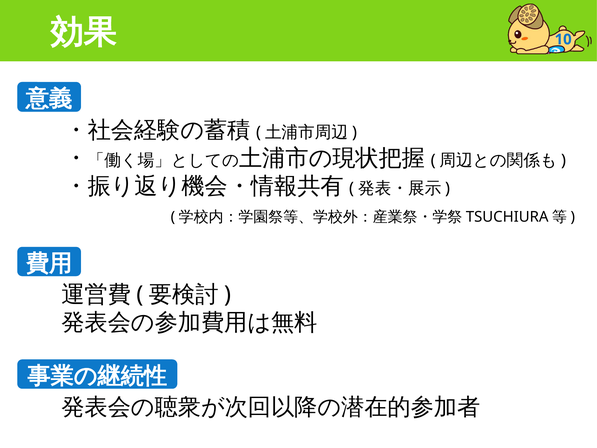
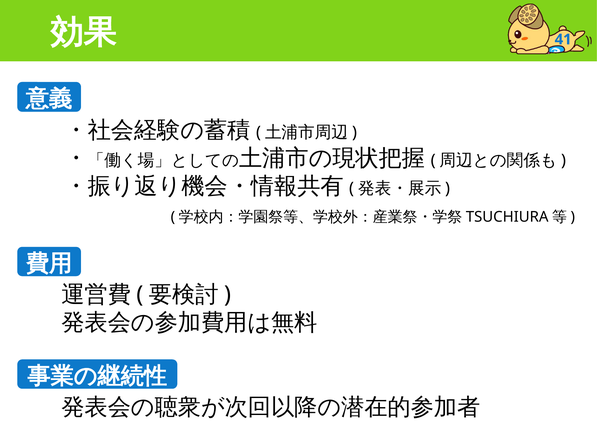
10: 10 -> 41 (563, 39)
